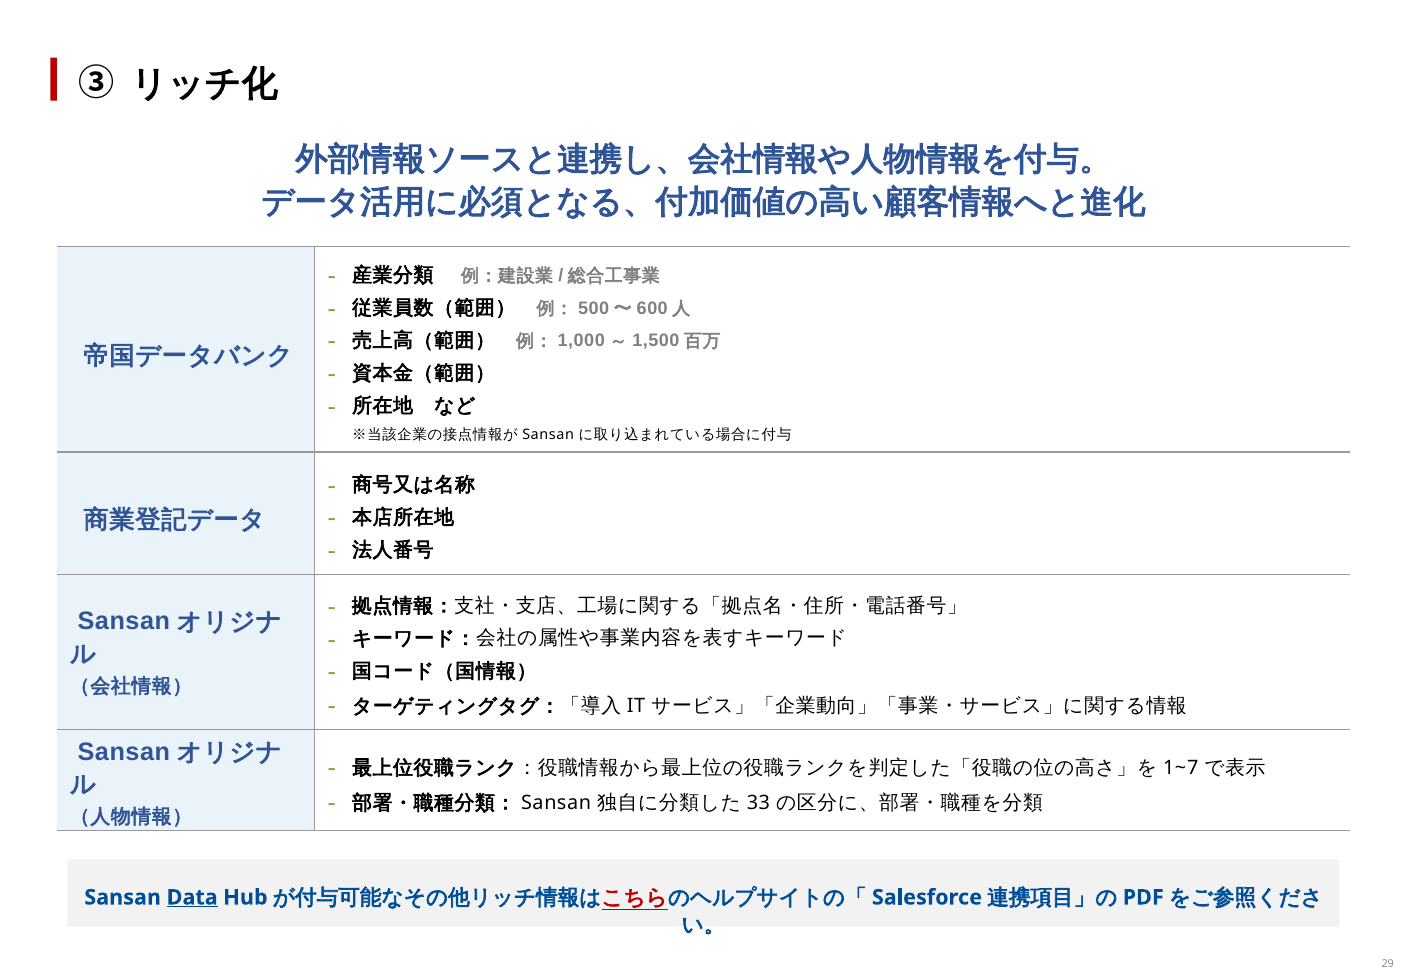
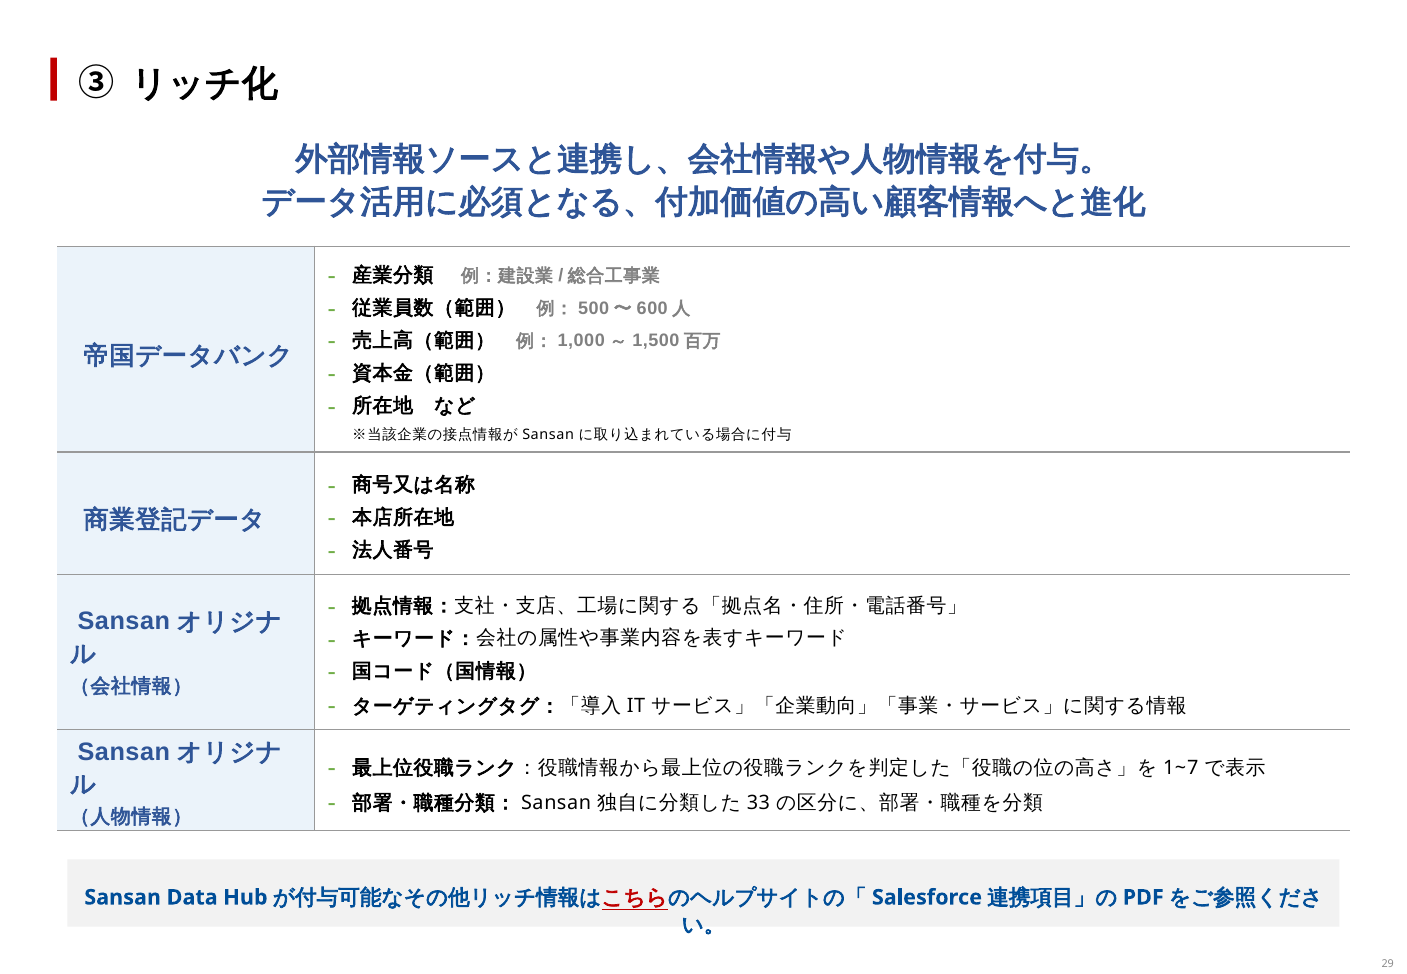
Data underline: present -> none (192, 897)
